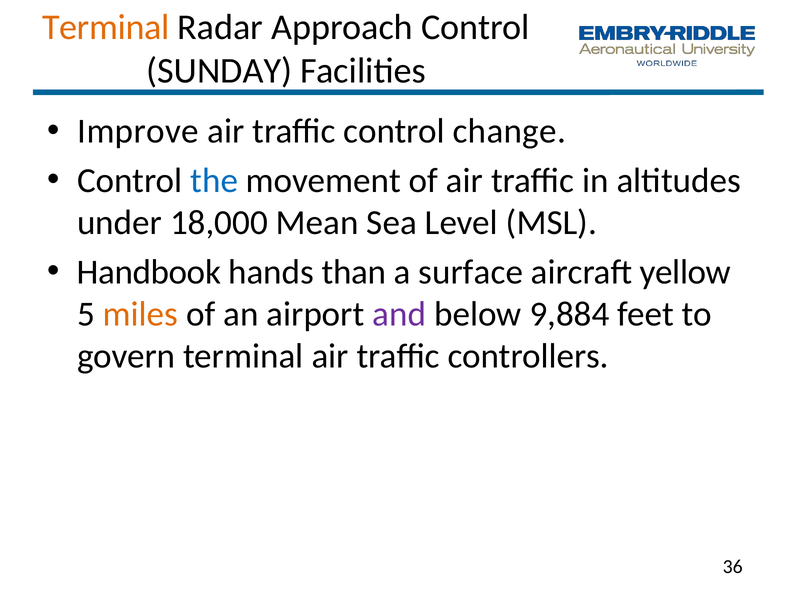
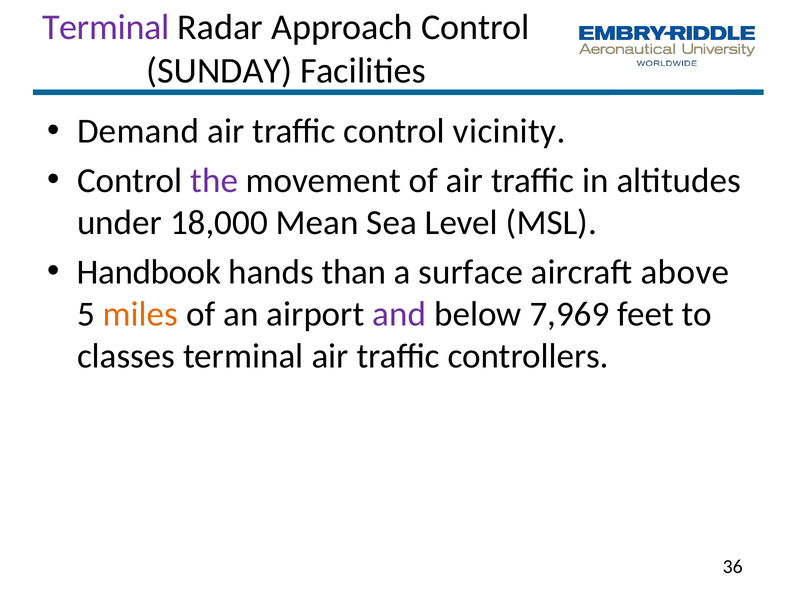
Terminal colour: orange -> purple (106, 27)
Improve: Improve -> Demand (138, 131)
change: change -> vicinity (509, 131)
the colour: blue -> purple (214, 180)
yellow: yellow -> above (685, 272)
9,884: 9,884 -> 7,969 (569, 314)
govern: govern -> classes (126, 356)
